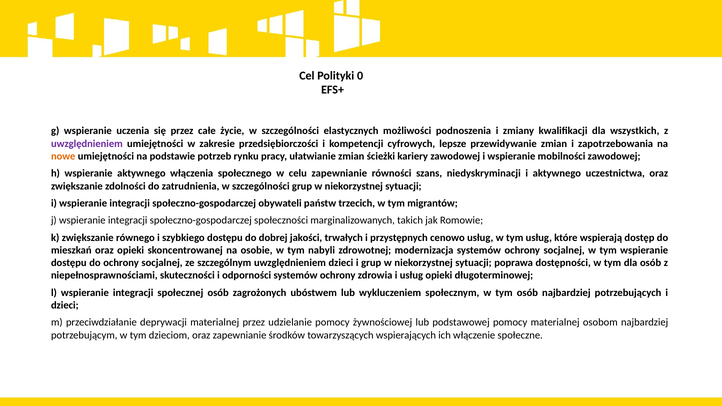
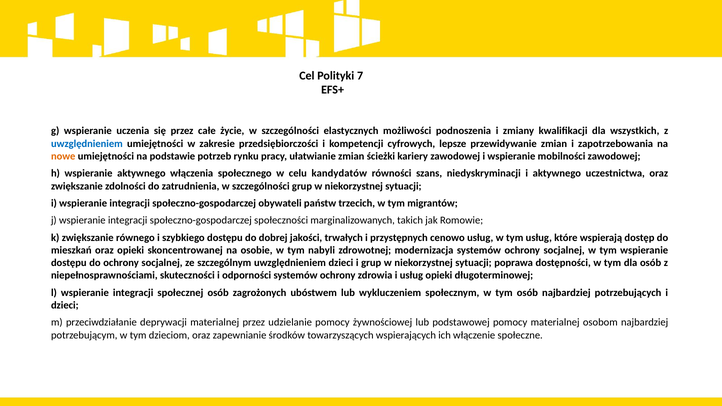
0: 0 -> 7 (360, 76)
uwzględnieniem colour: purple -> blue (87, 144)
celu zapewnianie: zapewnianie -> kandydatów (339, 173)
